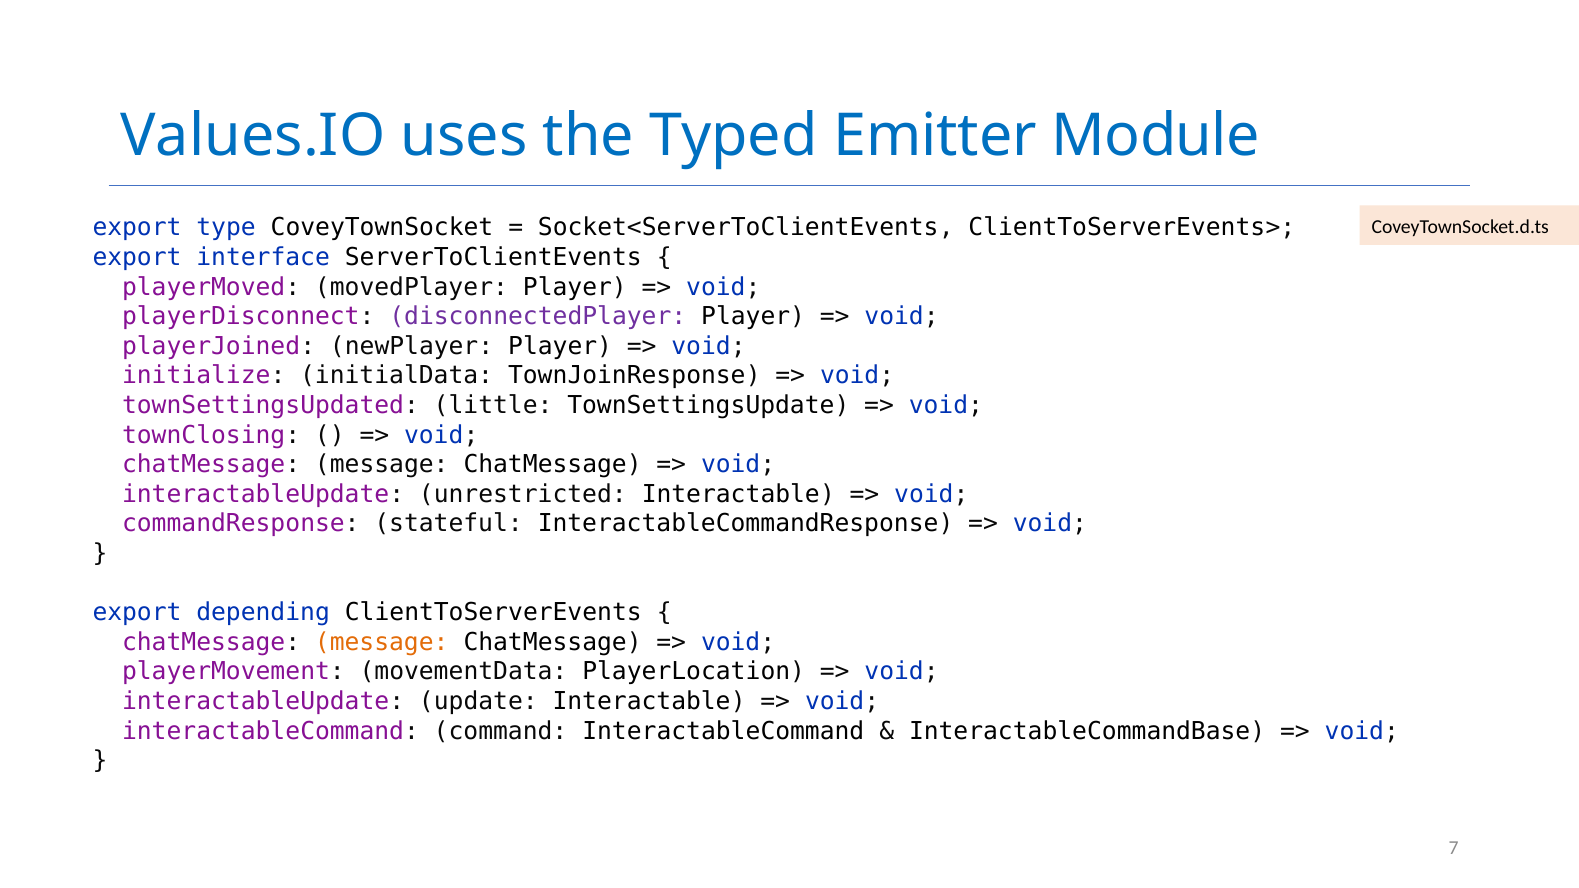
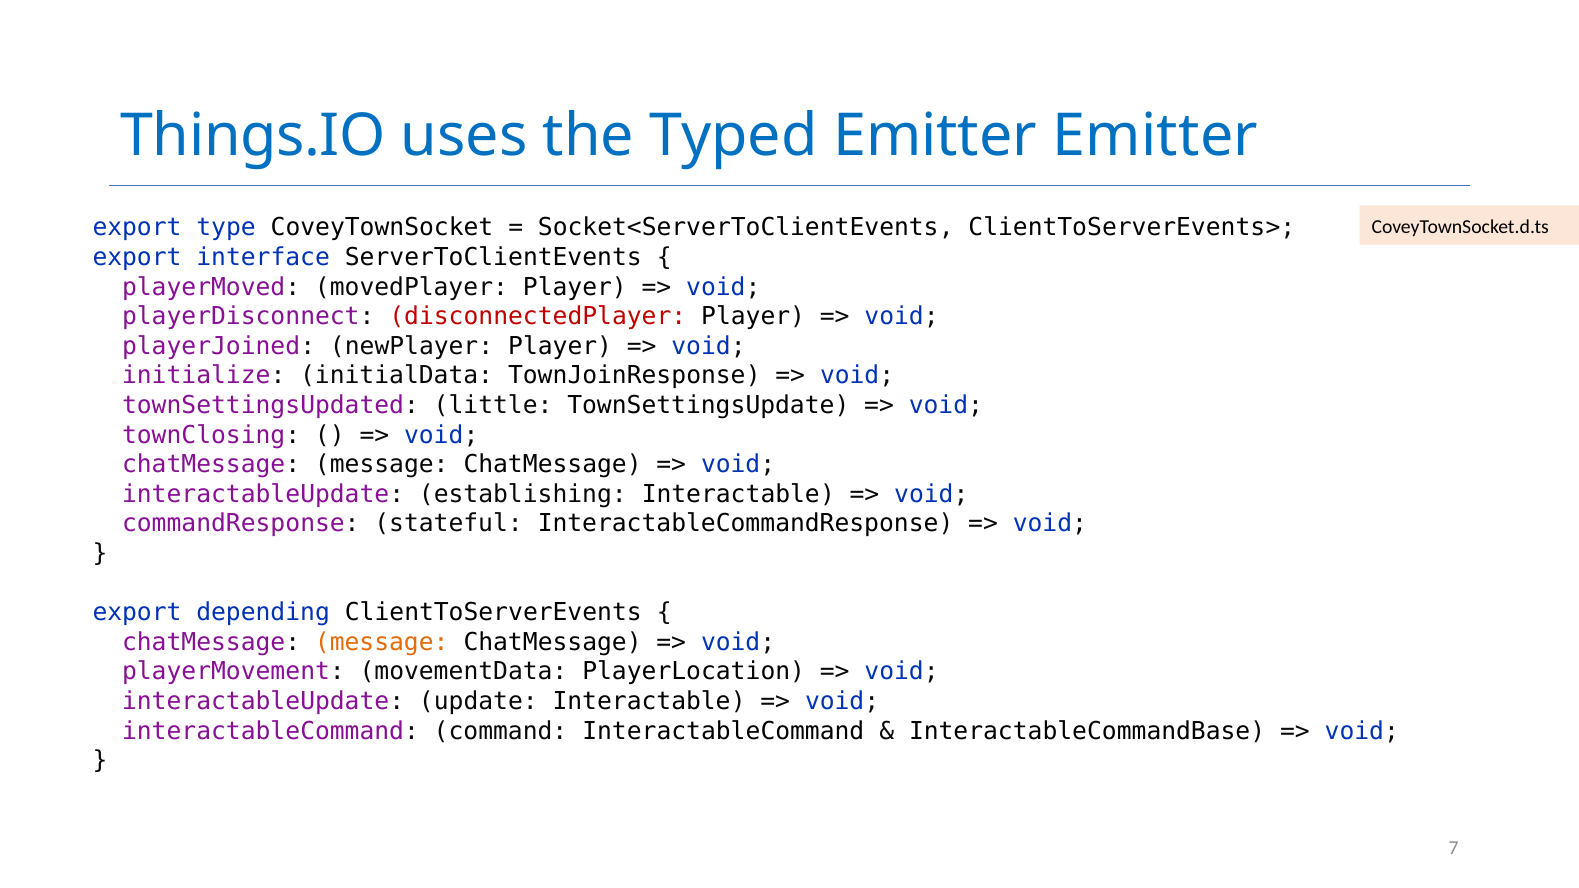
Values.IO: Values.IO -> Things.IO (253, 136)
Emitter Module: Module -> Emitter (1155, 136)
disconnectedPlayer colour: purple -> red (538, 317)
unrestricted: unrestricted -> establishing (523, 494)
